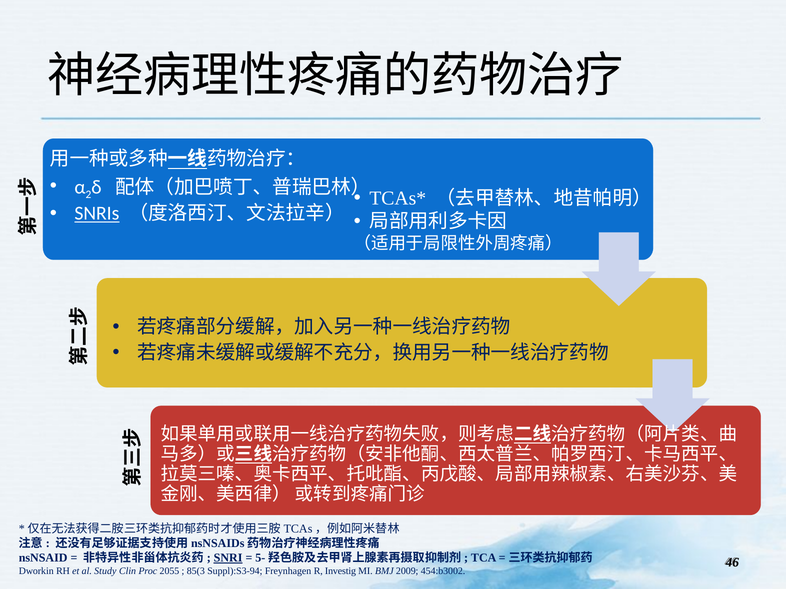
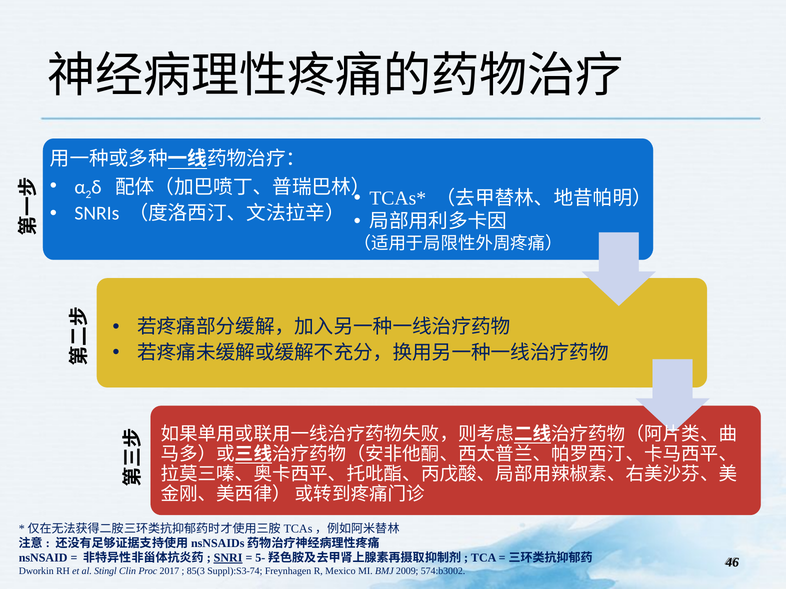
SNRIs underline: present -> none (97, 214)
Study: Study -> Stingl (105, 571)
2055: 2055 -> 2017 (169, 571)
Suppl):S3-94: Suppl):S3-94 -> Suppl):S3-74 (235, 571)
Investig: Investig -> Mexico (340, 571)
454:b3002: 454:b3002 -> 574:b3002 (443, 571)
